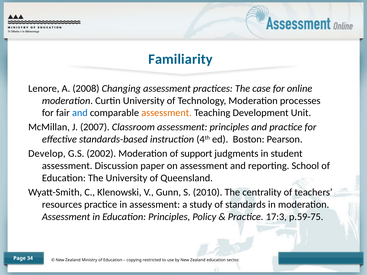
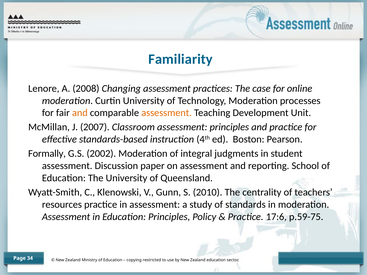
and colour: blue -> orange (80, 113)
Develop: Develop -> Formally (47, 154)
support: support -> integral (196, 154)
17:3: 17:3 -> 17:6 (276, 217)
